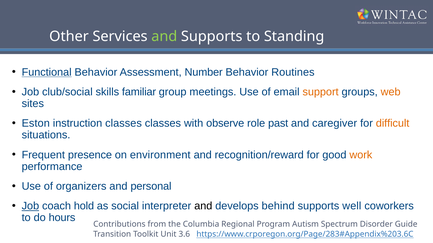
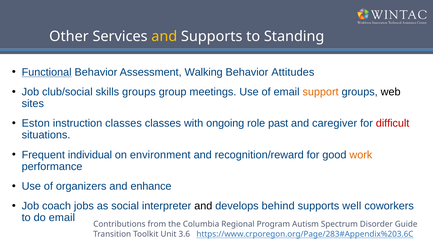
and colour: light green -> yellow (164, 36)
Number: Number -> Walking (204, 72)
Routines: Routines -> Attitudes (293, 72)
skills familiar: familiar -> groups (139, 92)
web colour: orange -> black (391, 92)
observe: observe -> ongoing (225, 124)
difficult colour: orange -> red (393, 124)
presence: presence -> individual (90, 155)
personal: personal -> enhance (151, 187)
Job underline: present -> none (30, 206)
hold: hold -> jobs (84, 206)
do hours: hours -> email (62, 218)
